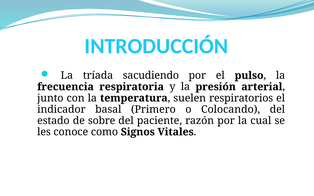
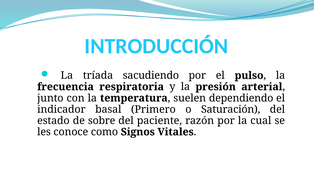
respiratorios: respiratorios -> dependiendo (241, 98)
Colocando: Colocando -> Saturación (231, 109)
